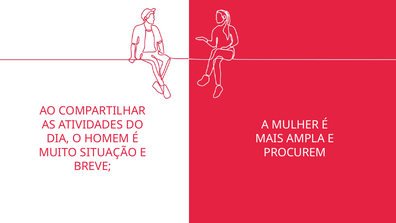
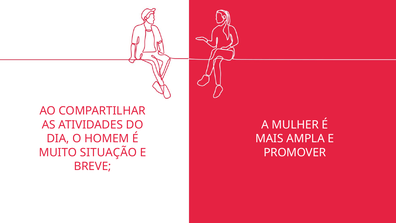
PROCUREM: PROCUREM -> PROMOVER (295, 152)
